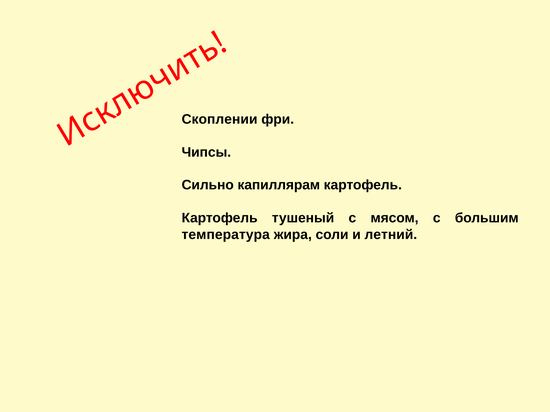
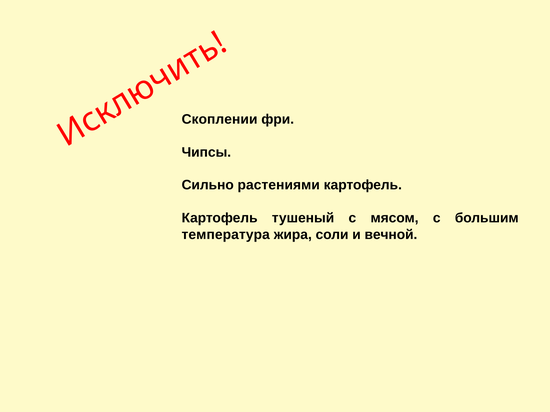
капиллярам: капиллярам -> растениями (279, 185)
летний: летний -> вечной (391, 235)
